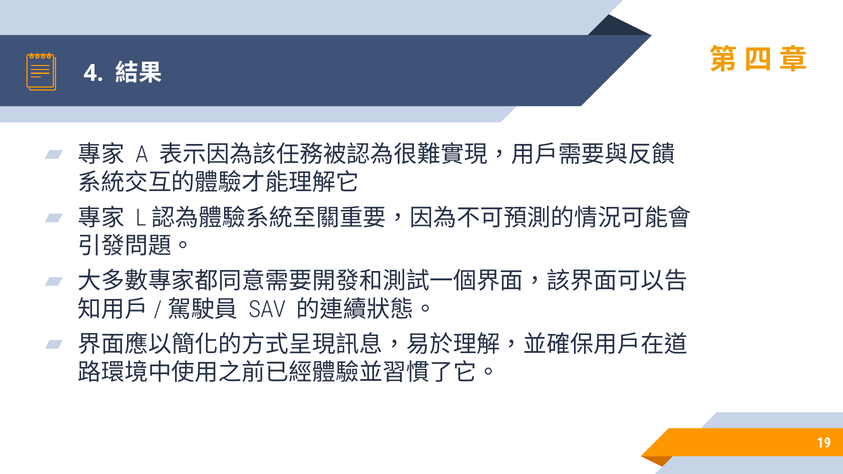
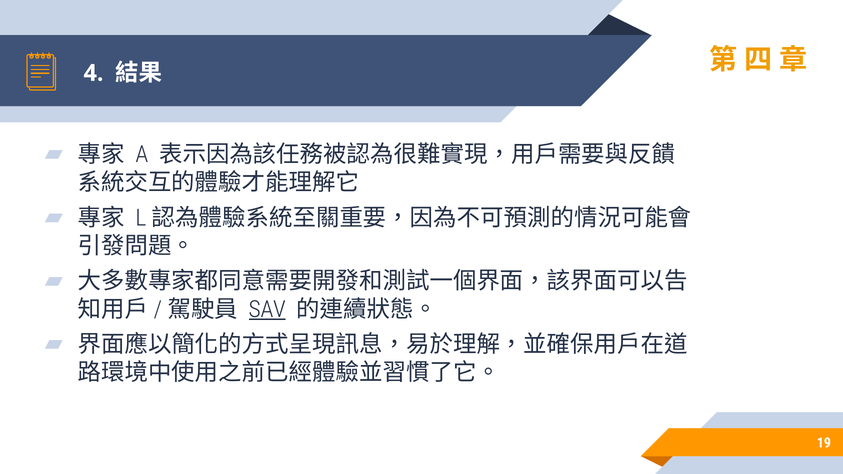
SAV underline: none -> present (267, 309)
